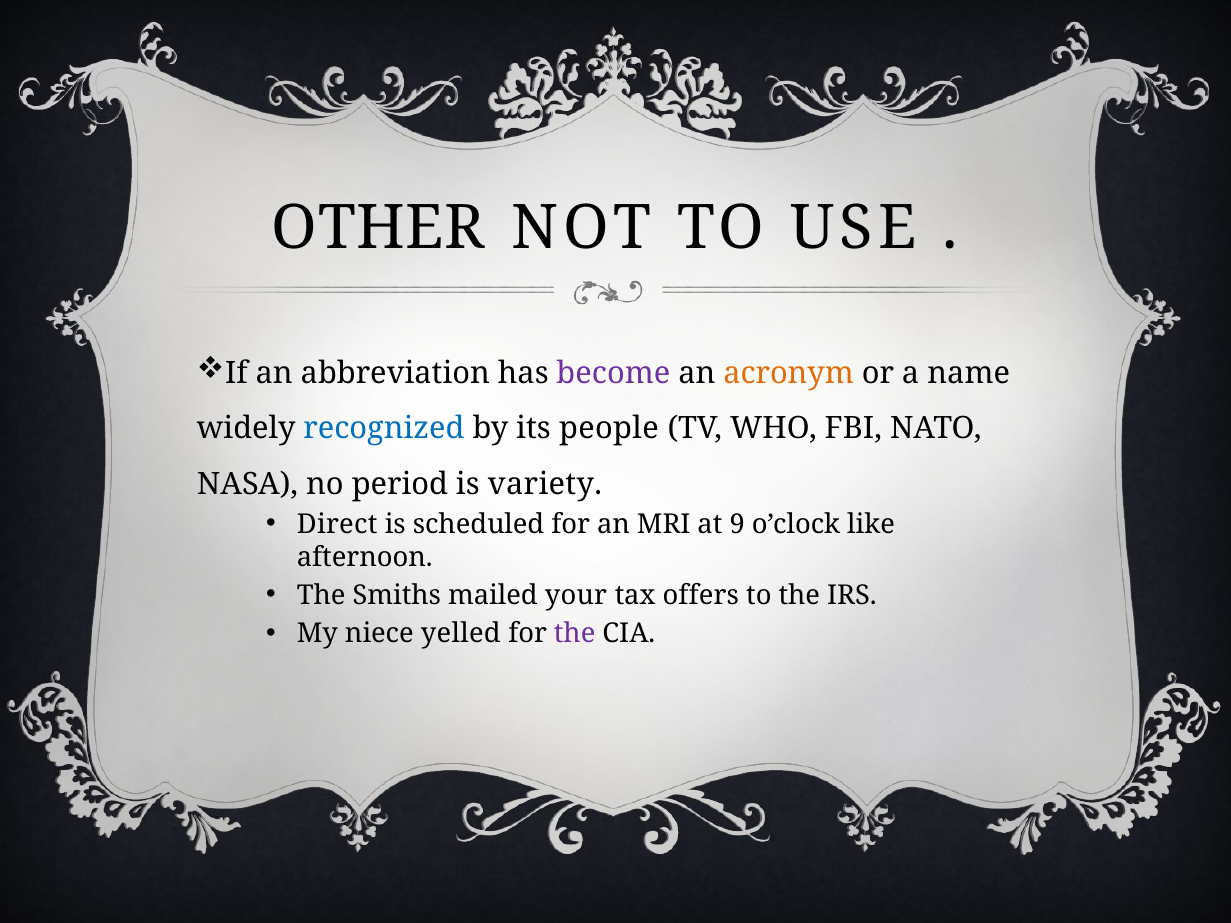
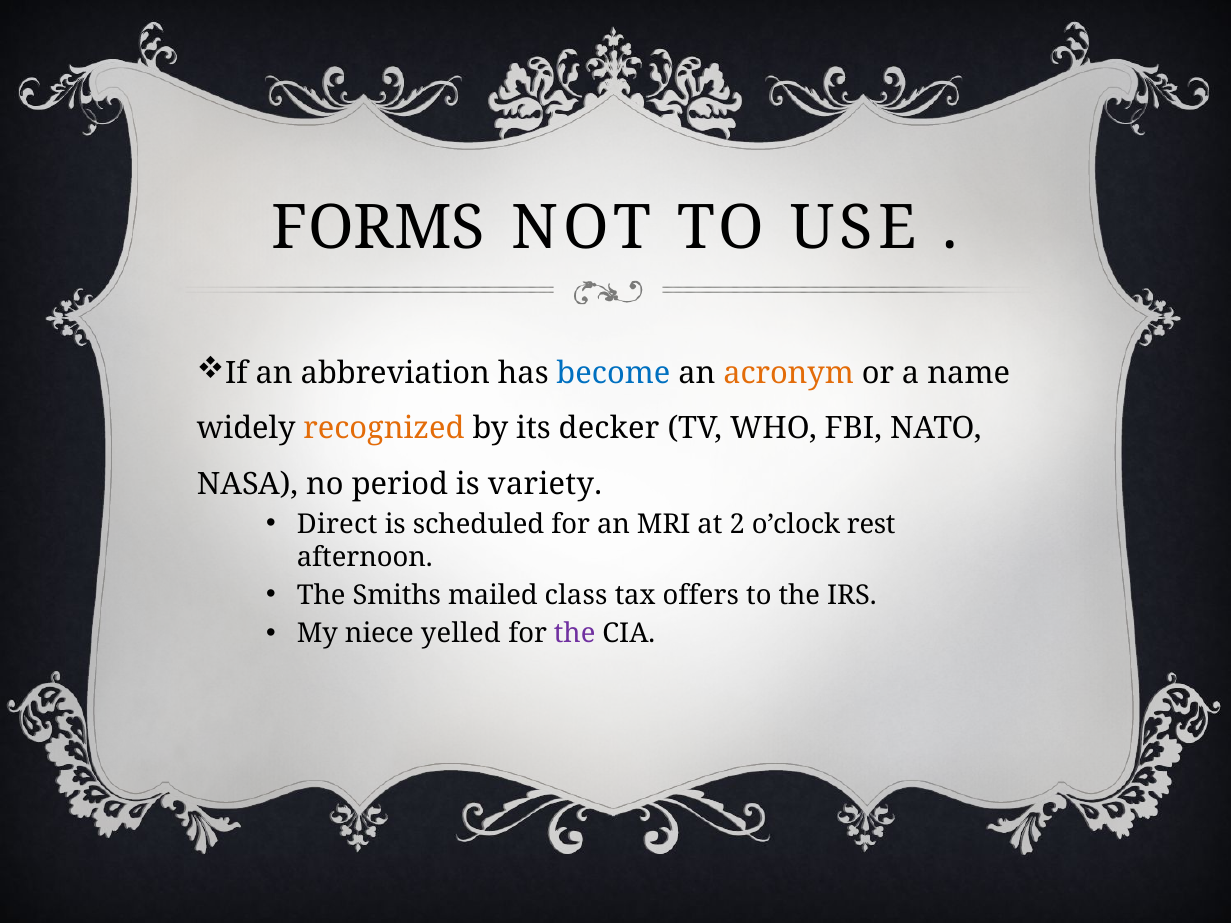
OTHER: OTHER -> FORMS (379, 228)
become colour: purple -> blue (613, 373)
recognized colour: blue -> orange (384, 429)
people: people -> decker (609, 429)
9: 9 -> 2 (737, 524)
like: like -> rest (871, 524)
your: your -> class (576, 595)
